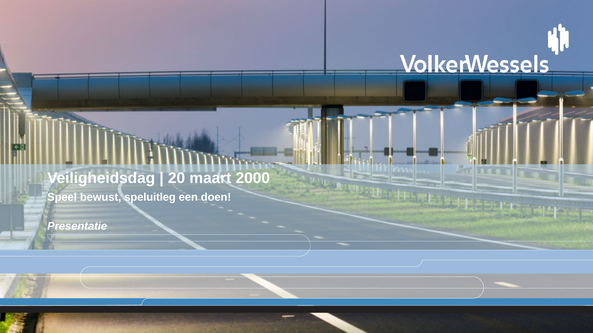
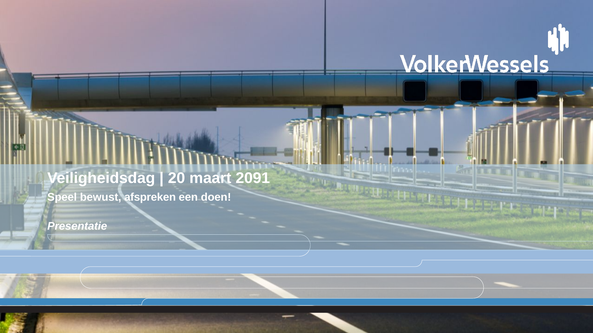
2000: 2000 -> 2091 (253, 178)
speluitleg: speluitleg -> afspreken (150, 198)
